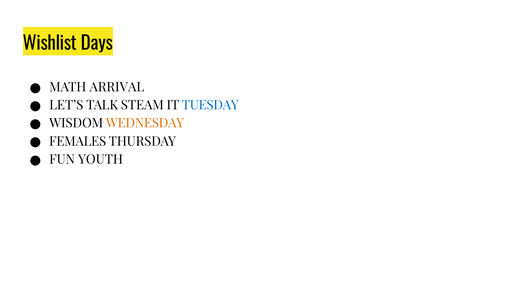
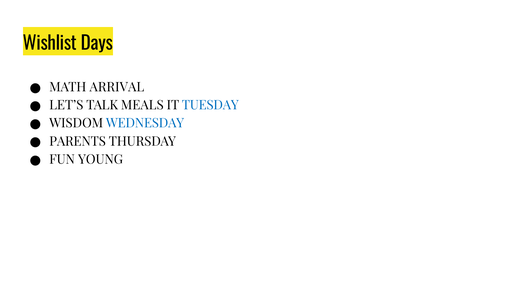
STEAM: STEAM -> MEALS (142, 105)
WEDNESDAY colour: orange -> blue (145, 123)
FEMALES: FEMALES -> PARENTS (78, 141)
YOUTH: YOUTH -> YOUNG (101, 159)
